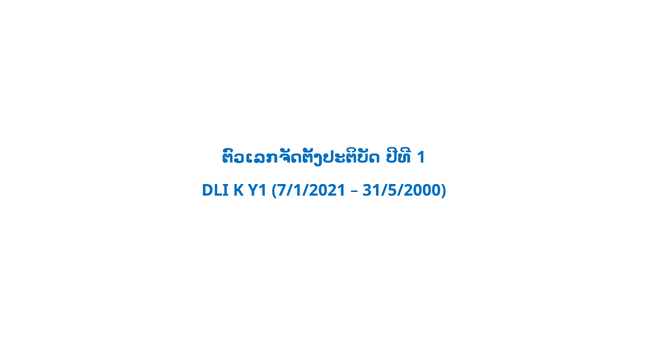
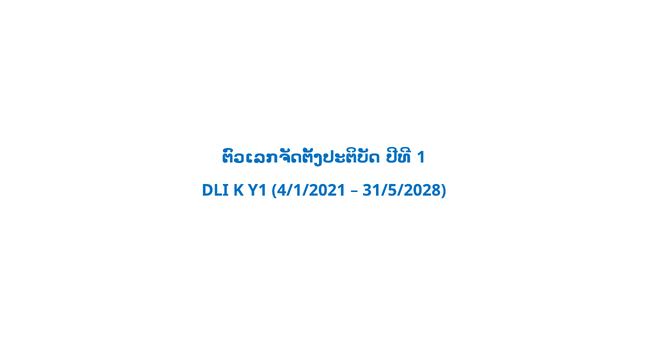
7/1/2021: 7/1/2021 -> 4/1/2021 (309, 191)
31/5/2000: 31/5/2000 -> 31/5/2028 (404, 191)
